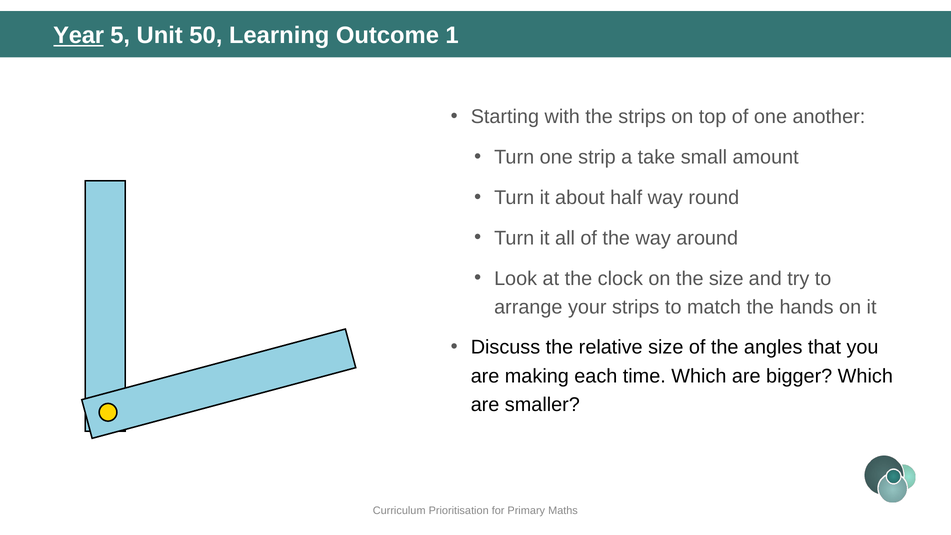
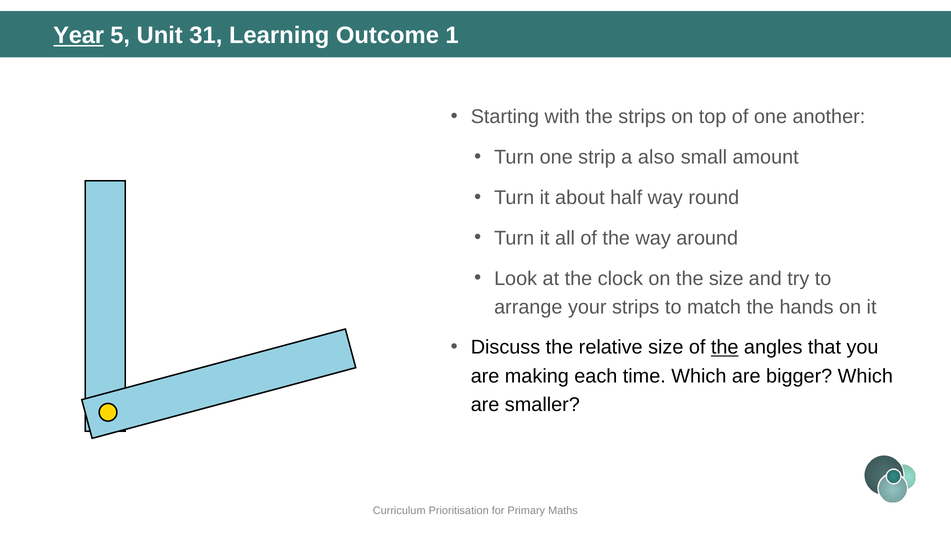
50: 50 -> 31 (206, 35)
take: take -> also (656, 157)
the underline: none -> present (725, 347)
